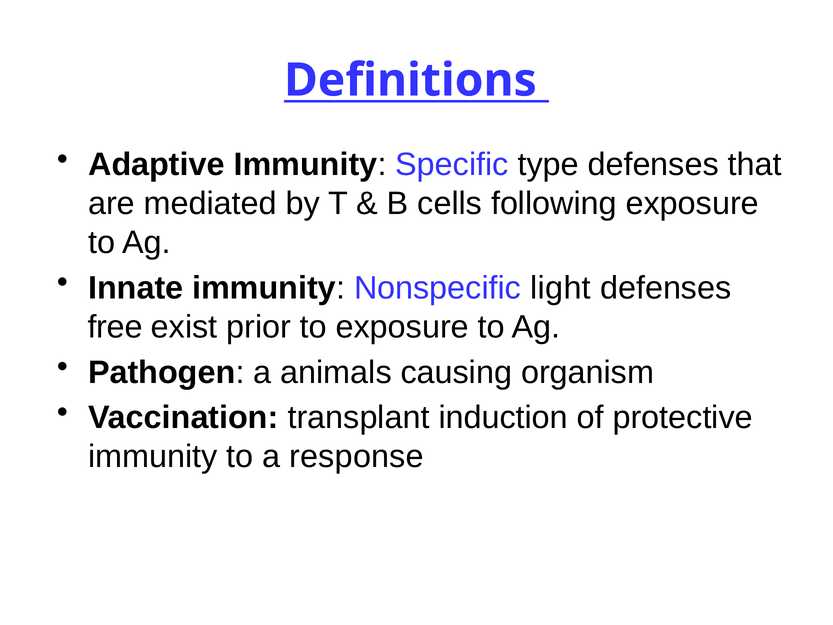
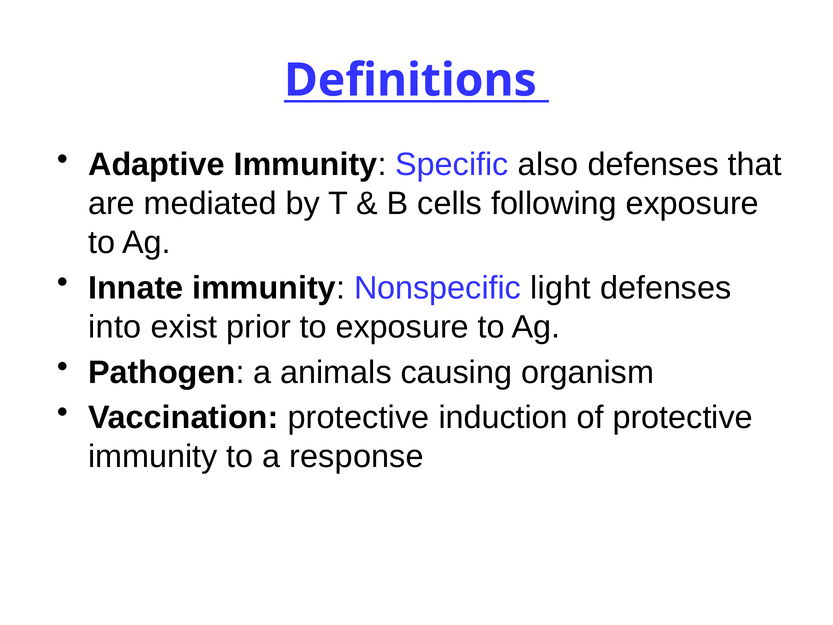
type: type -> also (548, 165)
free: free -> into (115, 327)
Vaccination transplant: transplant -> protective (359, 418)
